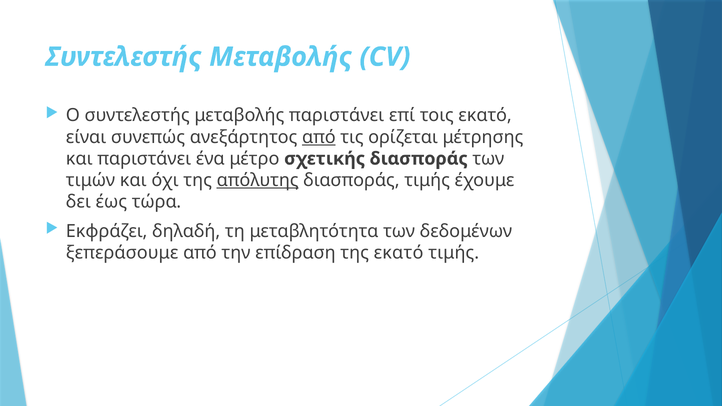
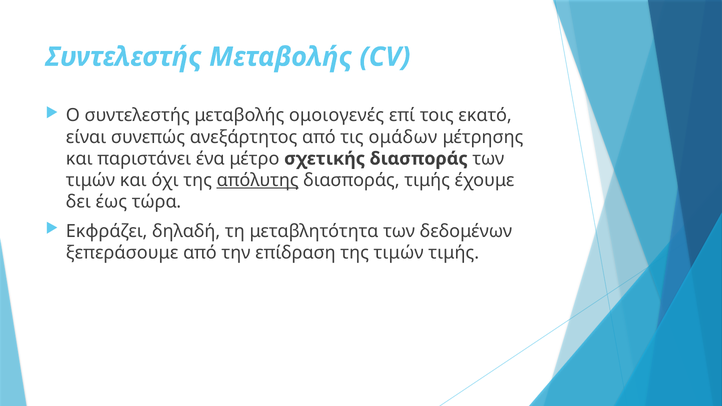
μεταβολής παριστάνει: παριστάνει -> ομοιογενές (337, 115)
από underline: present -> none (319, 137)
ορίζεται: ορίζεται -> ομάδων (403, 137)
της εκατό: εκατό -> τιμών (399, 253)
